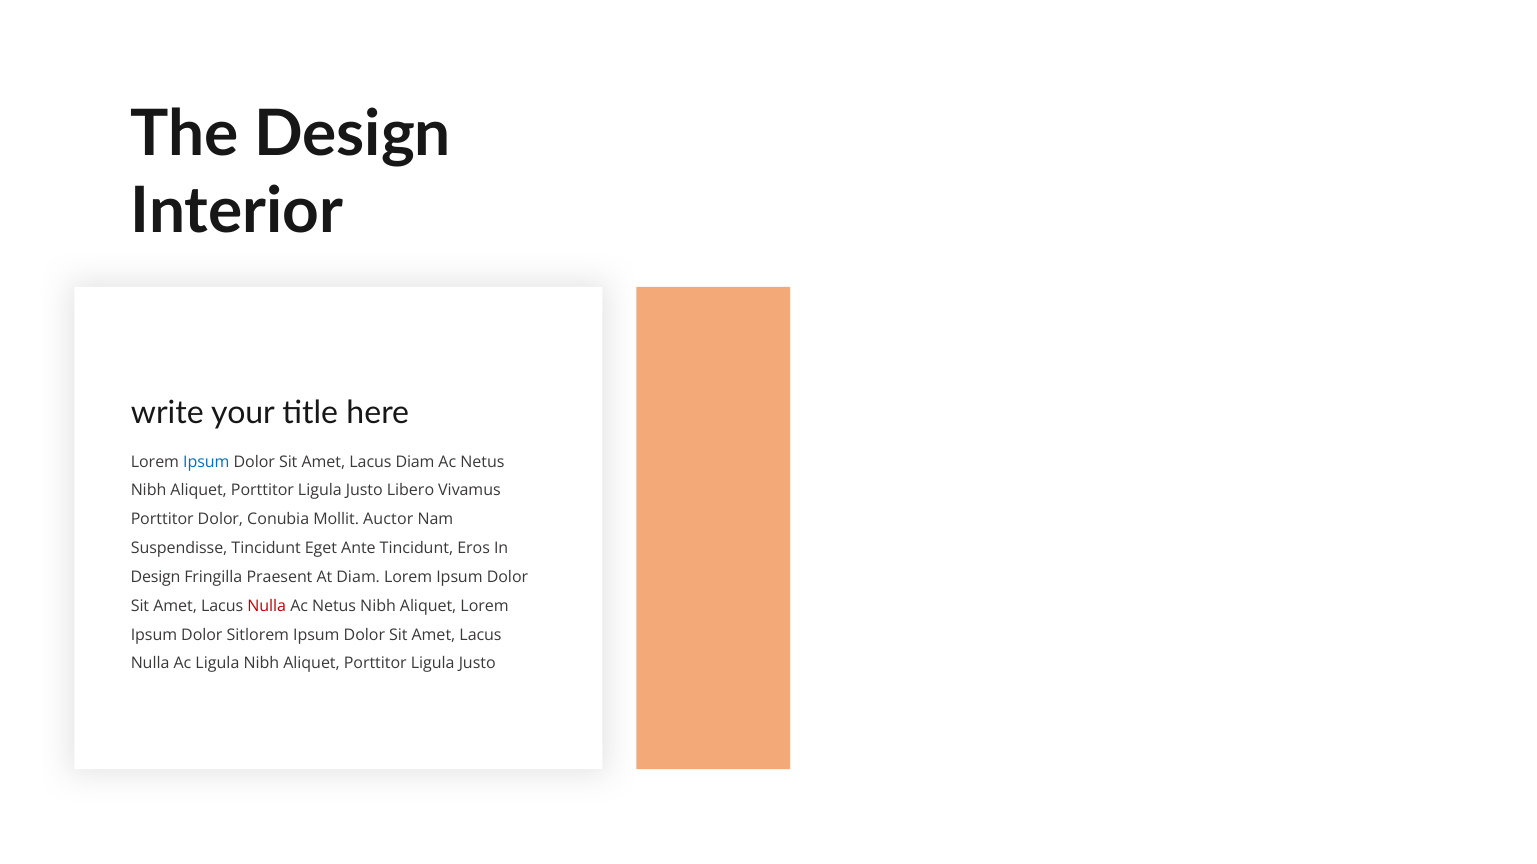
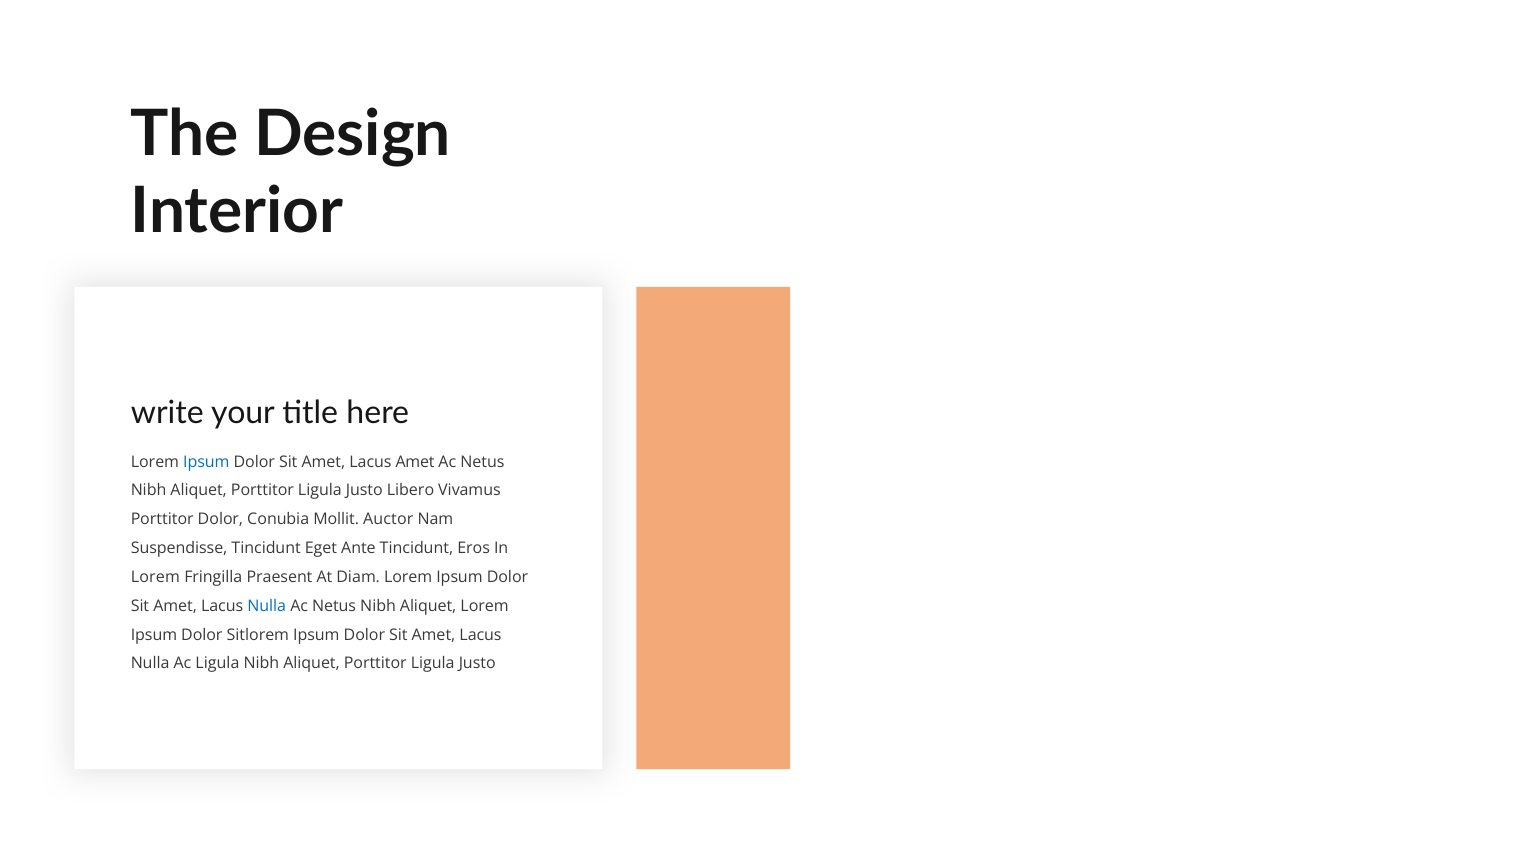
Lacus Diam: Diam -> Amet (415, 462)
Design: Design -> Lorem (155, 578)
Nulla colour: red -> blue (267, 606)
